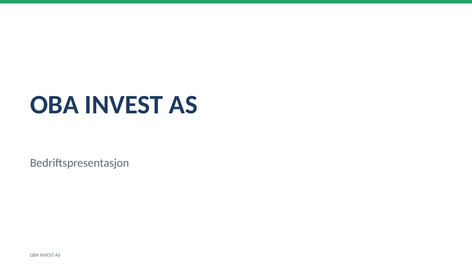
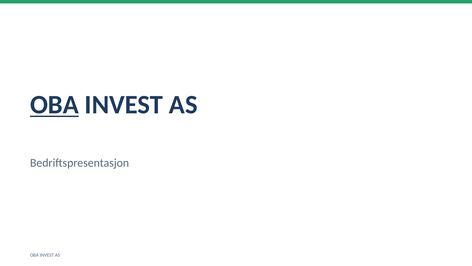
OBA underline: none -> present (54, 105)
